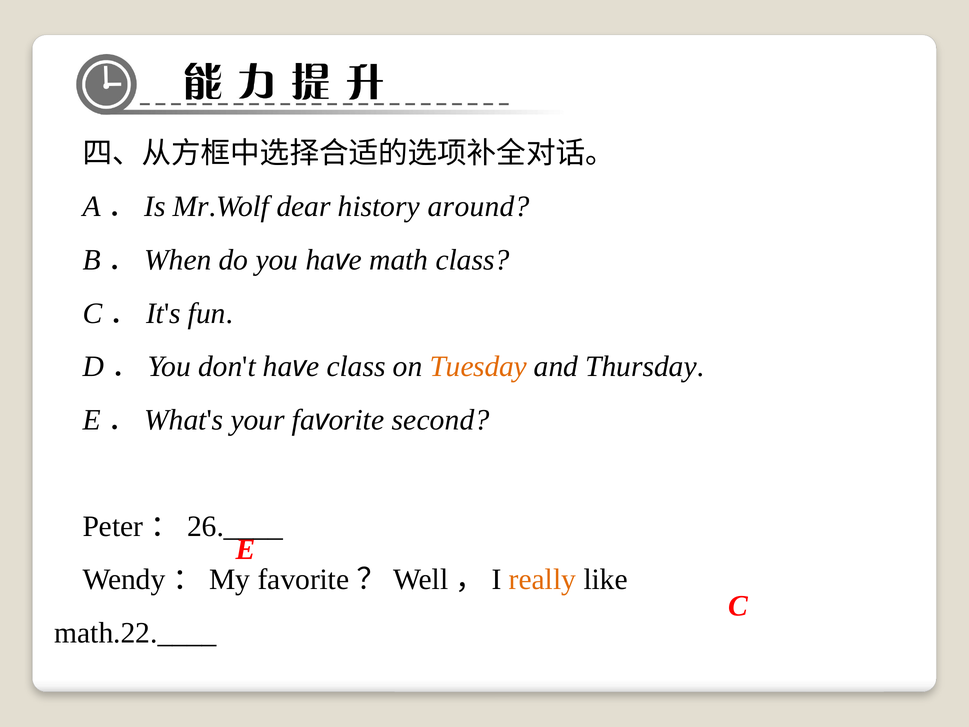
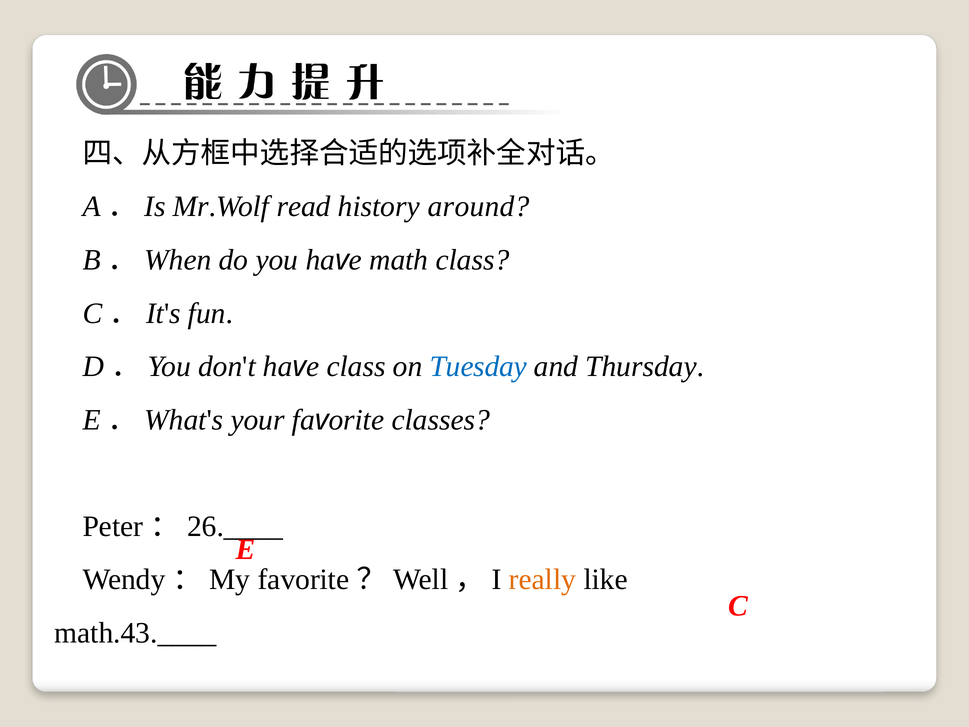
dear: dear -> read (304, 207)
Tuesday colour: orange -> blue (478, 366)
second: second -> classes (441, 420)
math.22.____: math.22.____ -> math.43.____ (135, 633)
